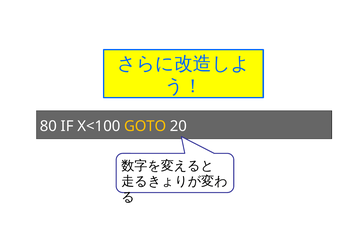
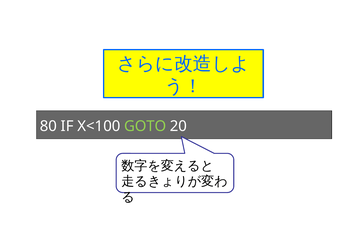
GOTO colour: yellow -> light green (145, 126)
